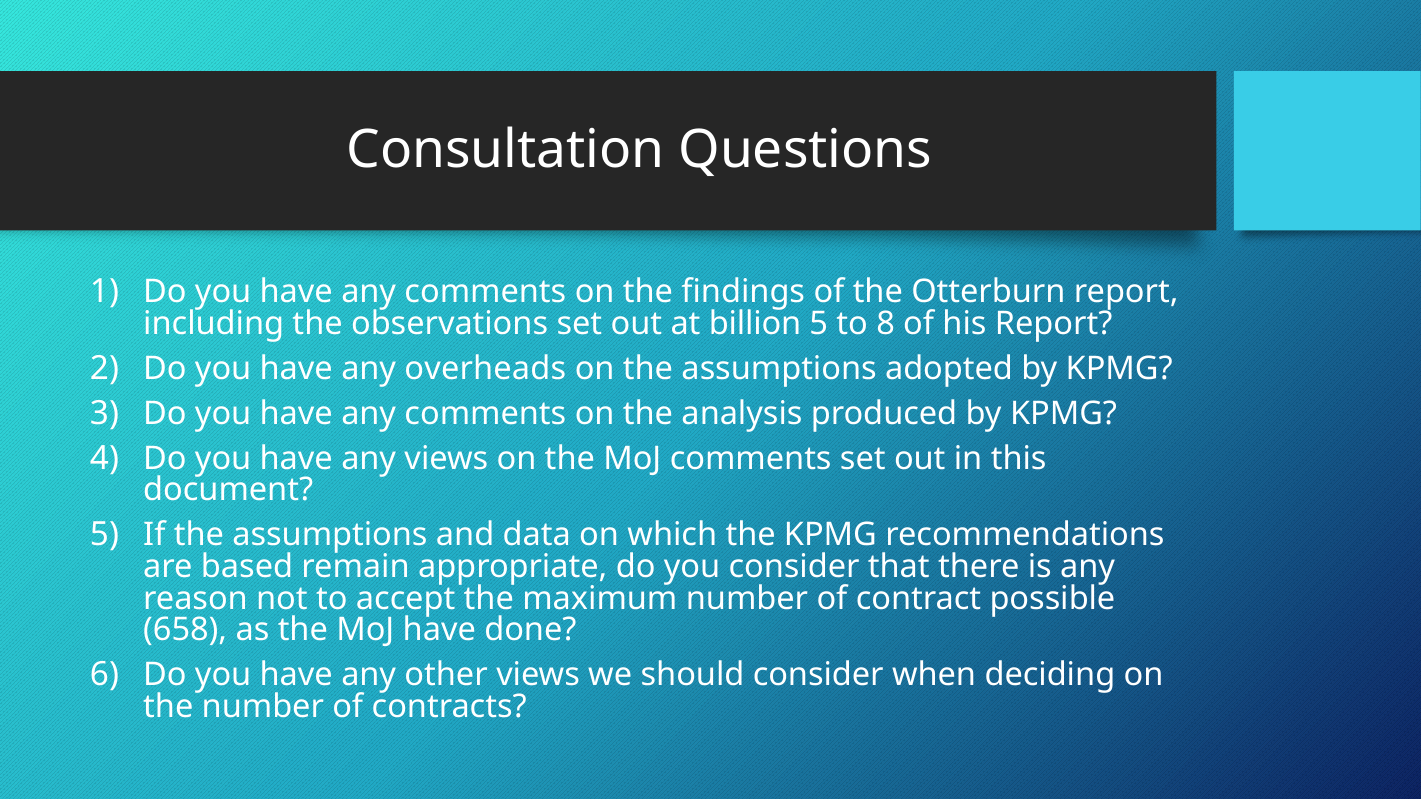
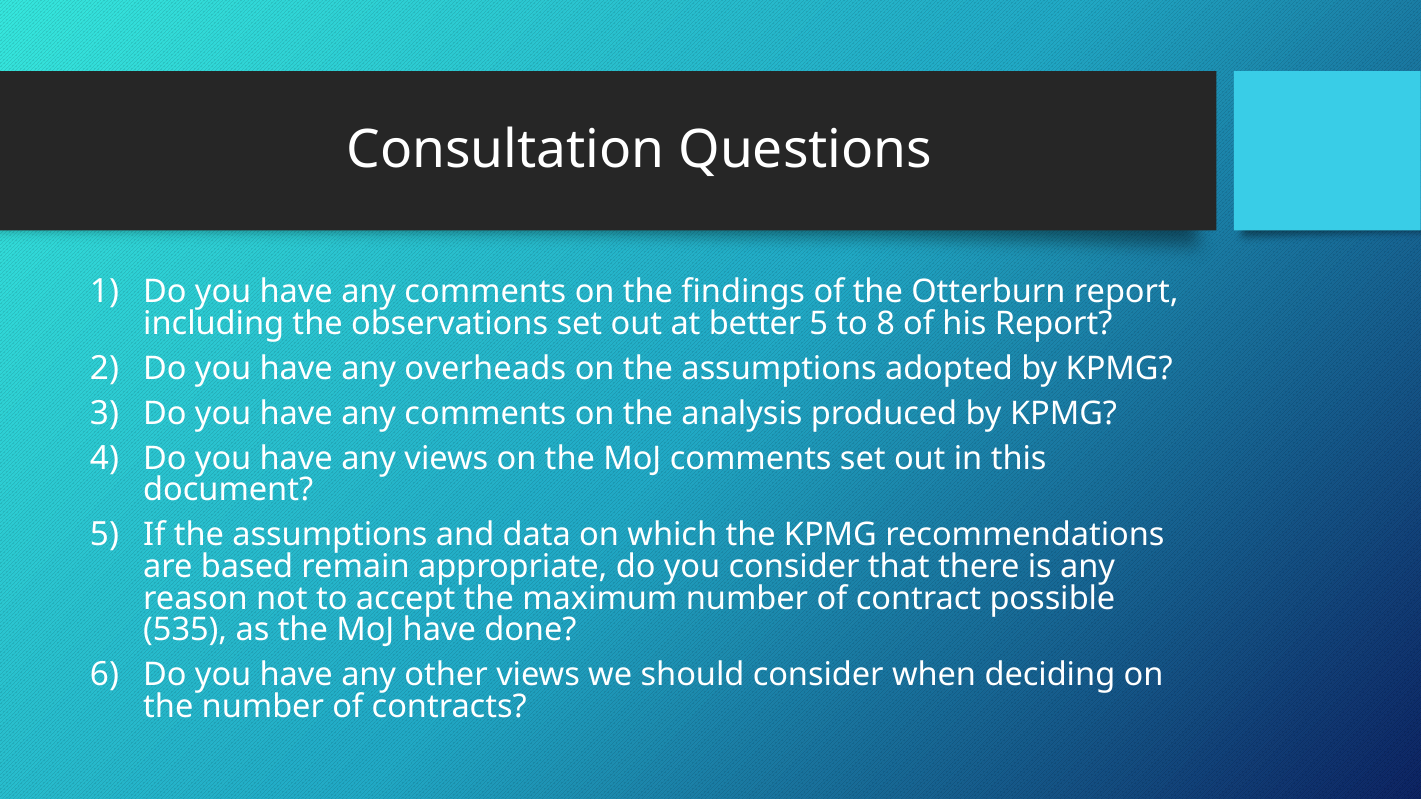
billion: billion -> better (755, 324)
658: 658 -> 535 (185, 630)
